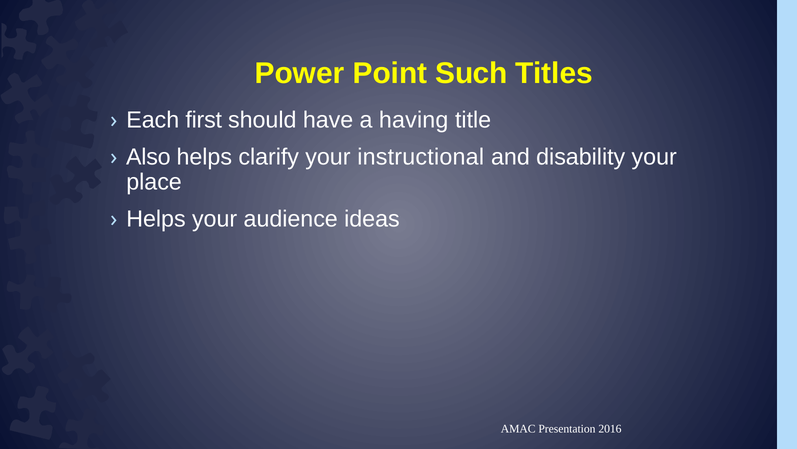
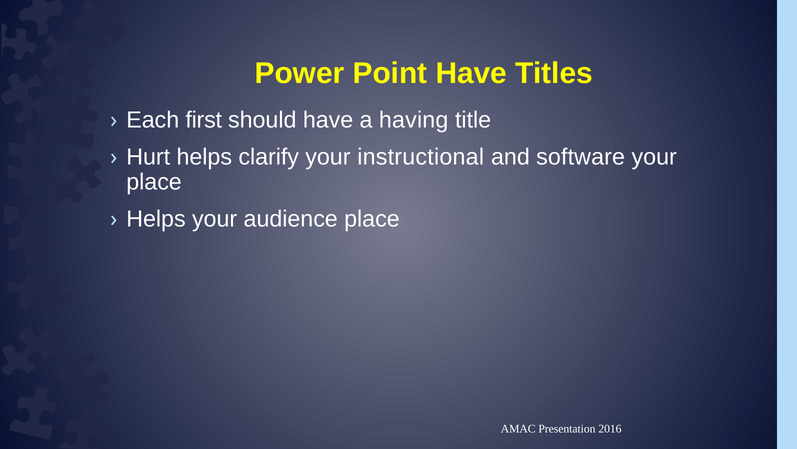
Point Such: Such -> Have (471, 73)
Also: Also -> Hurt (148, 157)
disability: disability -> software (581, 157)
audience ideas: ideas -> place (372, 219)
